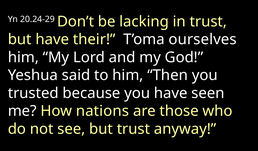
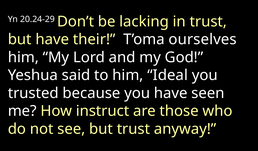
Then: Then -> Ideal (168, 75)
nations: nations -> instruct (103, 111)
